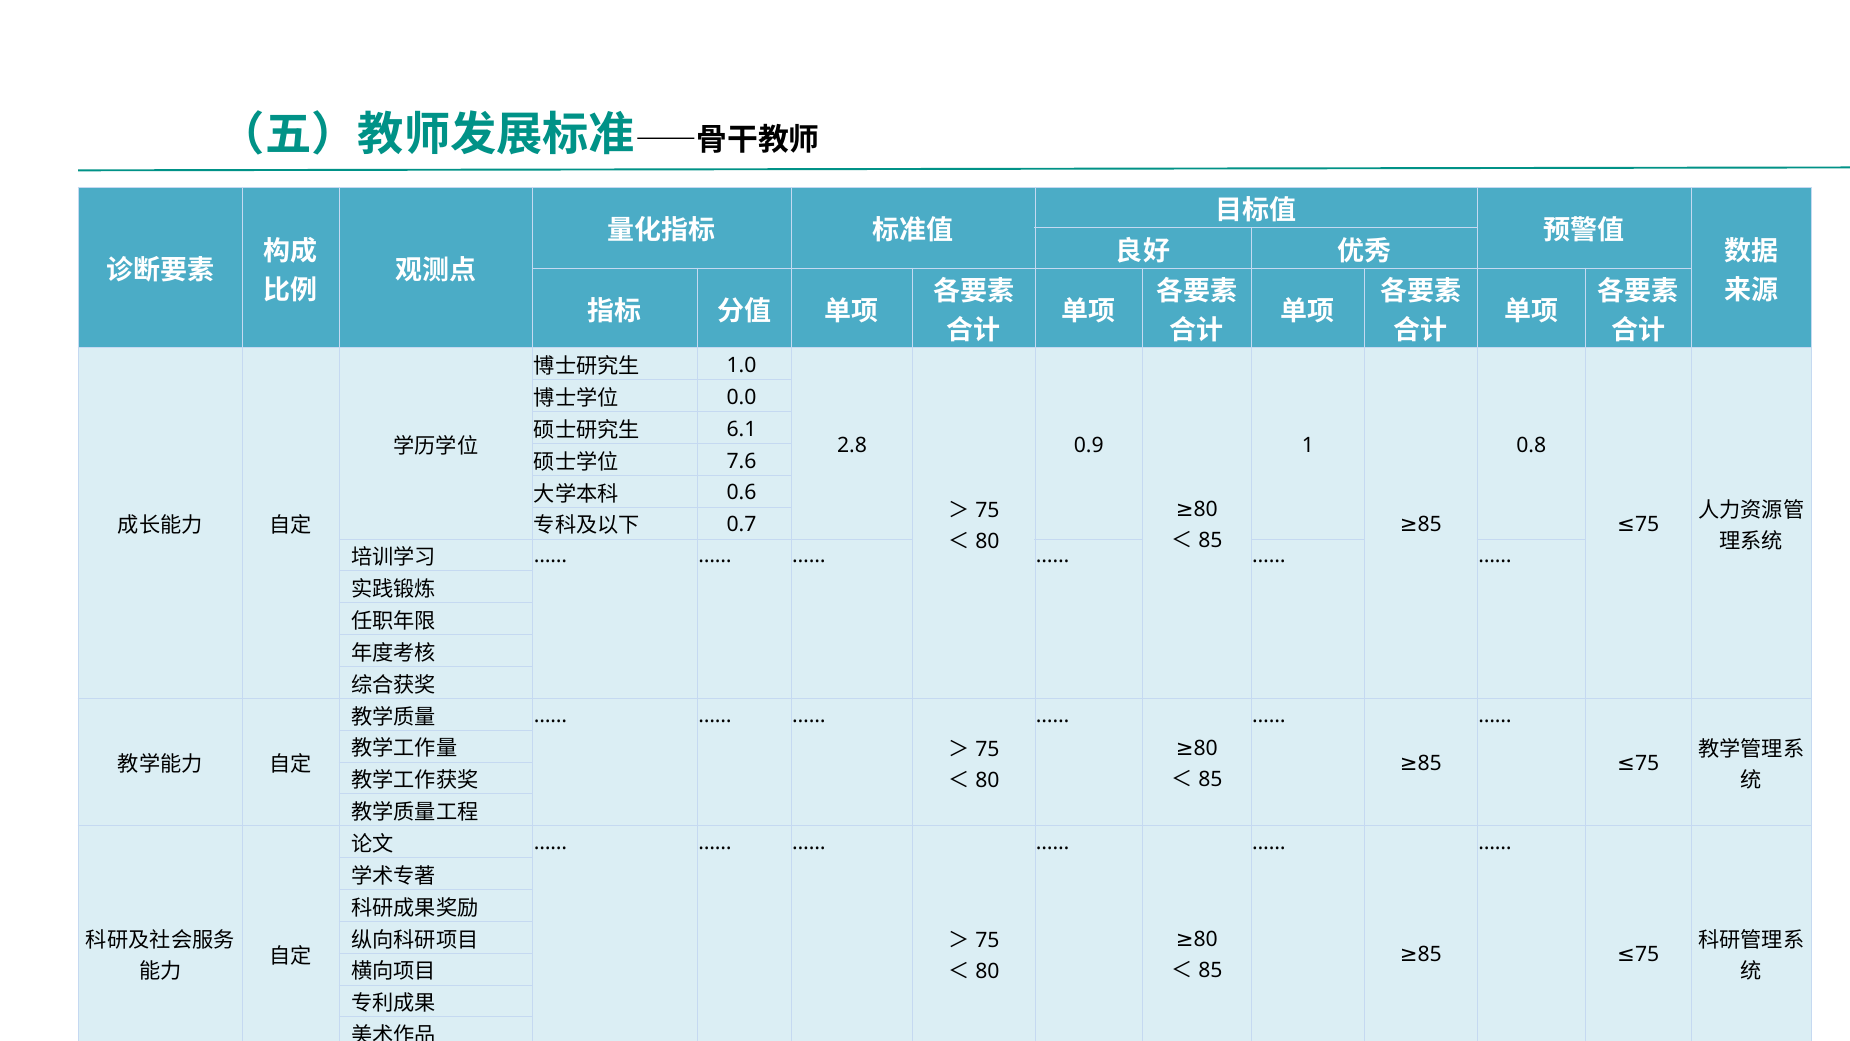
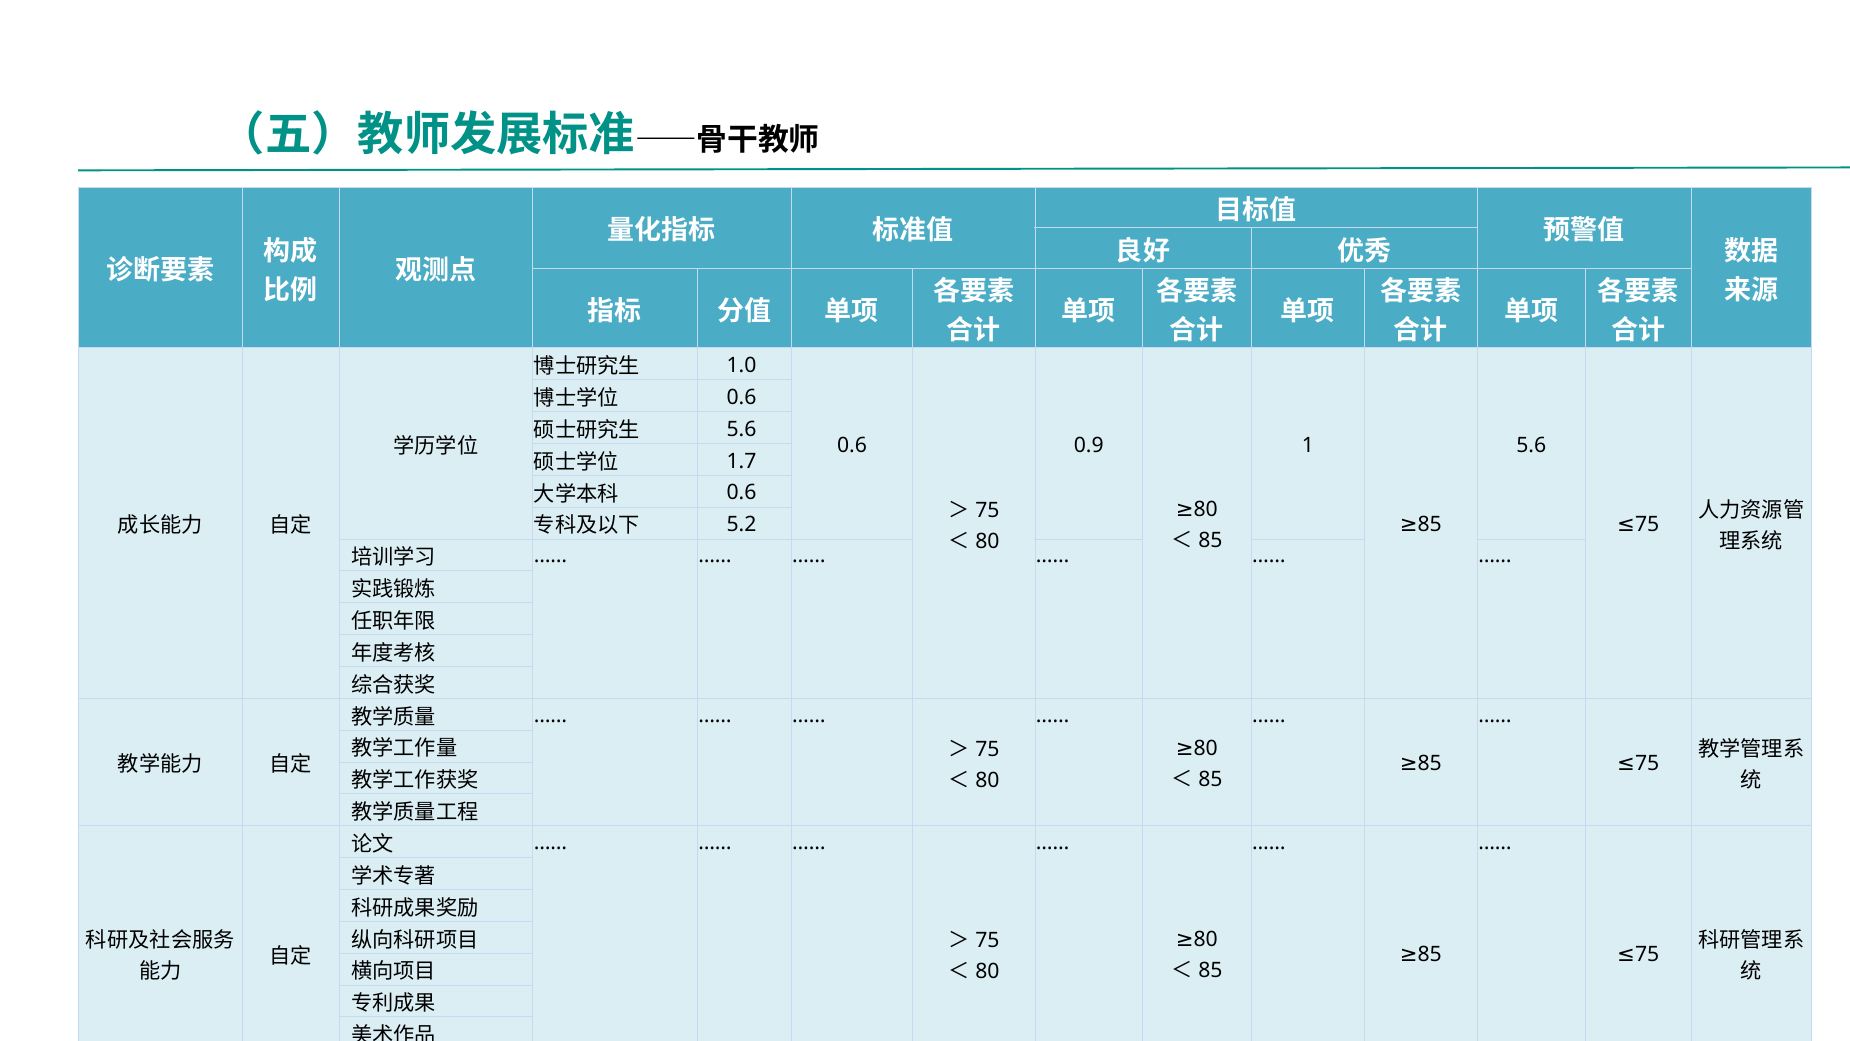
0.0: 0.0 -> 0.6 (741, 397)
6.1: 6.1 -> 5.6 (741, 429)
2.8: 2.8 -> 0.6 (852, 445)
0.8: 0.8 -> 5.6 (1531, 445)
7.6: 7.6 -> 1.7 (741, 461)
0.7: 0.7 -> 5.2 (741, 525)
